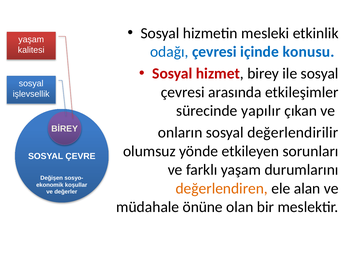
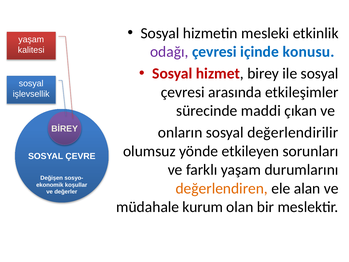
odağı colour: blue -> purple (169, 52)
yapılır: yapılır -> maddi (261, 111)
önüne: önüne -> kurum (203, 207)
